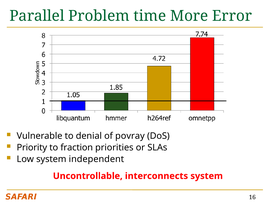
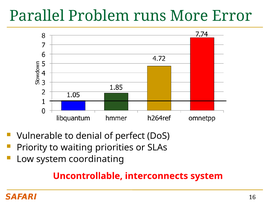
time: time -> runs (150, 16)
povray: povray -> perfect (130, 136)
fraction: fraction -> waiting (77, 147)
independent: independent -> coordinating (96, 159)
